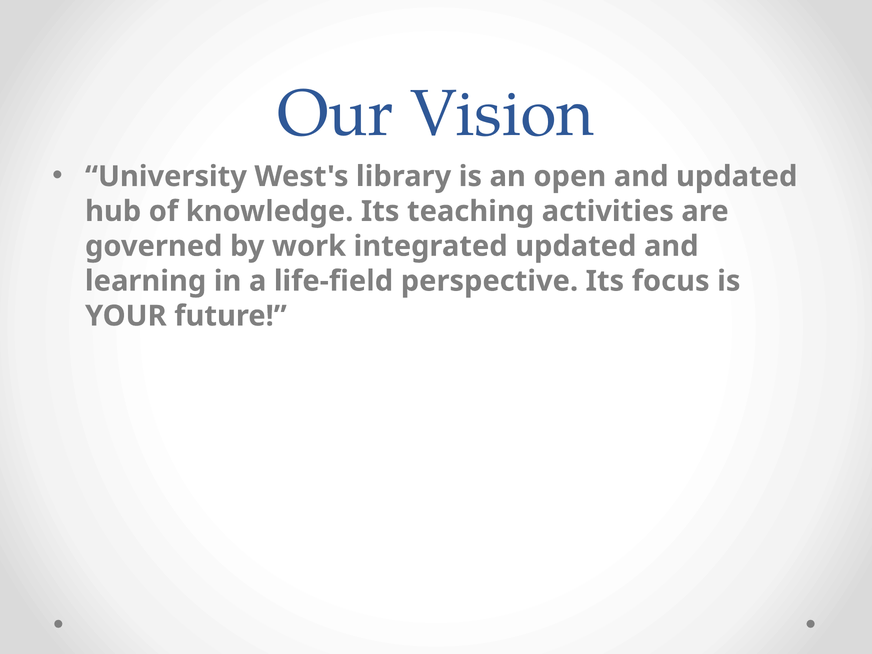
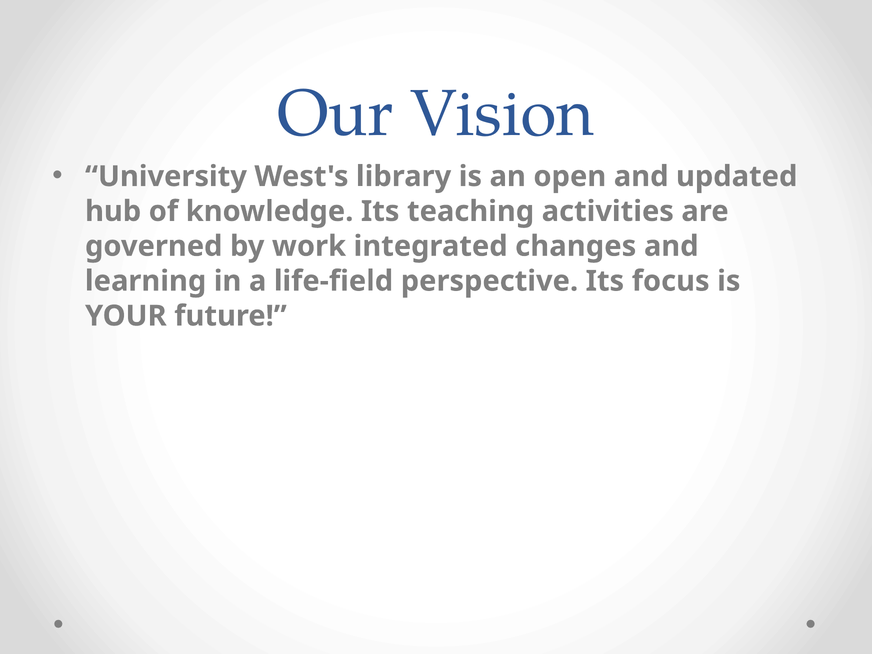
integrated updated: updated -> changes (576, 246)
